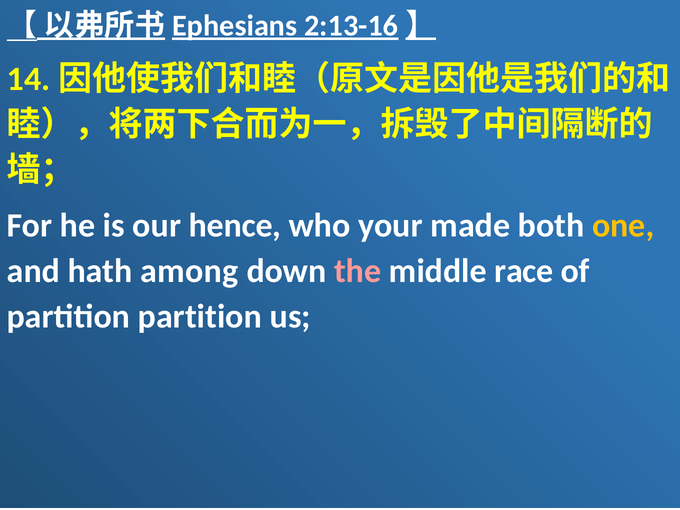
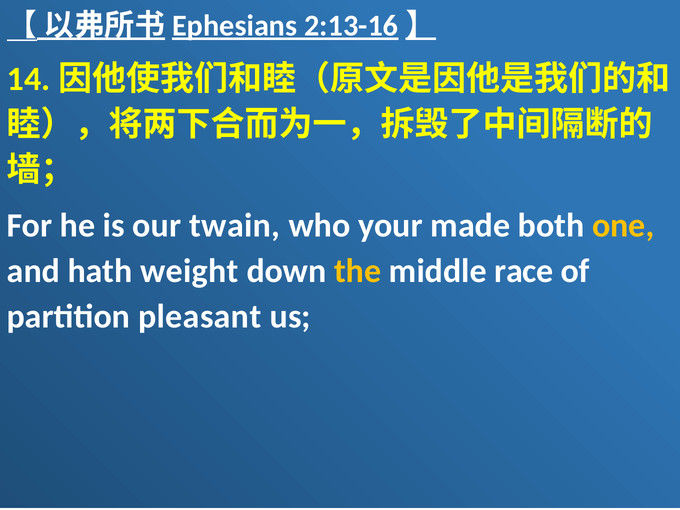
hence: hence -> twain (235, 225)
among: among -> weight (189, 271)
the colour: pink -> yellow (358, 271)
partition partition: partition -> pleasant (200, 317)
